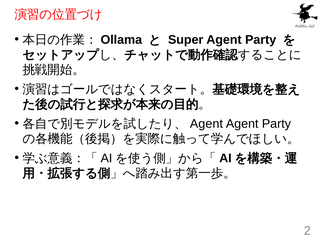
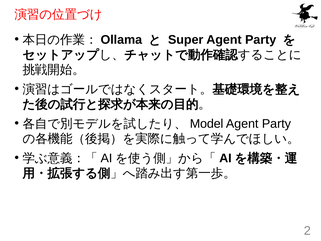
Agent: Agent -> Model (207, 124)
